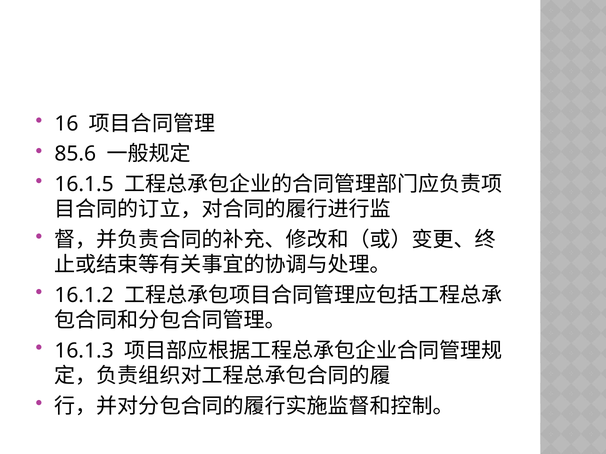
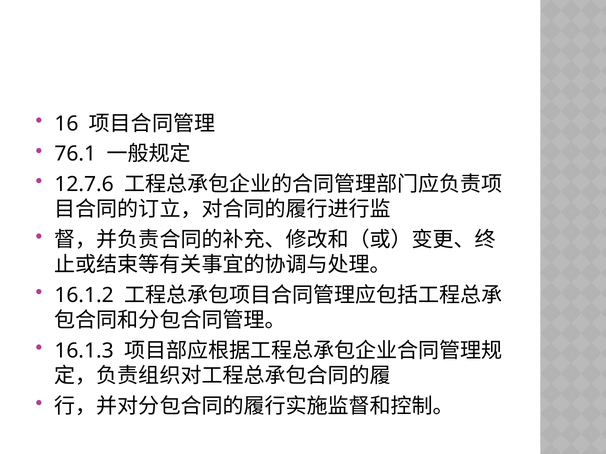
85.6: 85.6 -> 76.1 (75, 154)
16.1.5: 16.1.5 -> 12.7.6 (84, 184)
